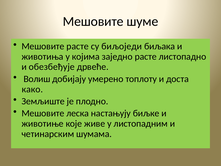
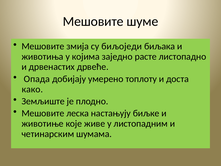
Мешовите расте: расте -> змија (78, 46)
обезбеђује: обезбеђује -> дрвенастих (52, 67)
Волиш: Волиш -> Опада (37, 79)
